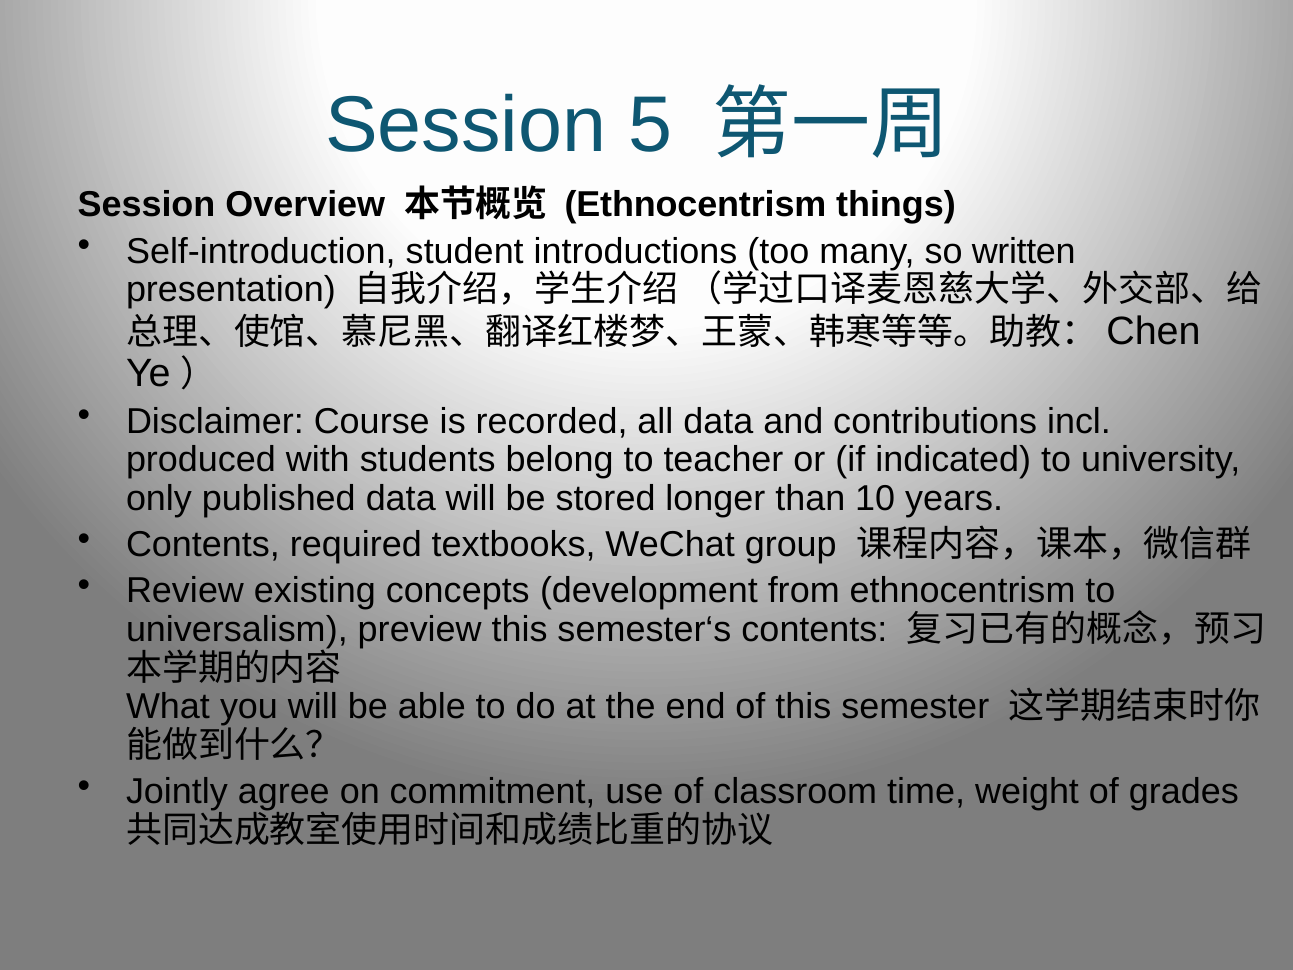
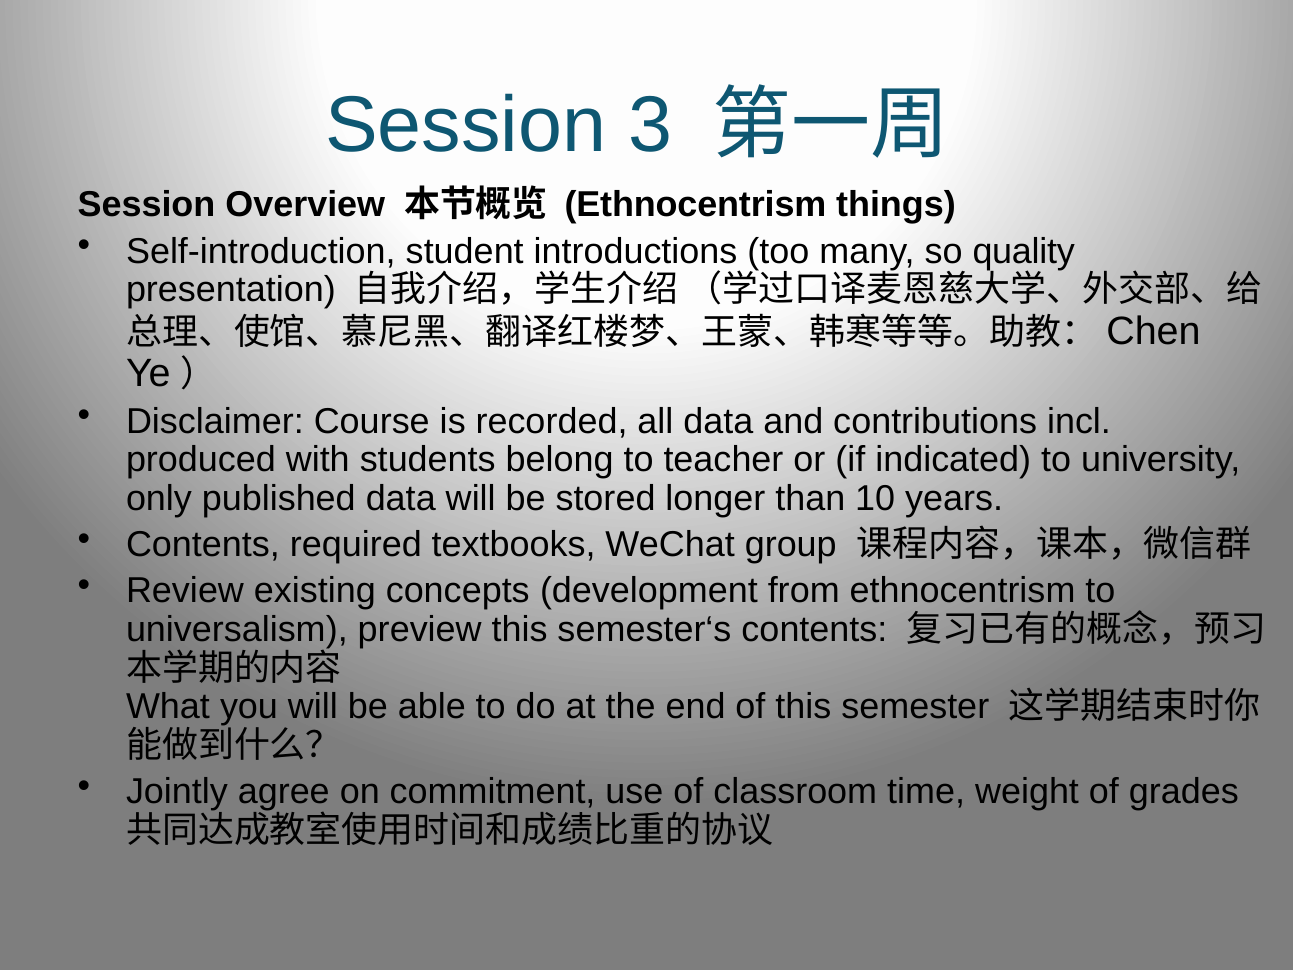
5: 5 -> 3 (650, 125)
written: written -> quality (1024, 251)
